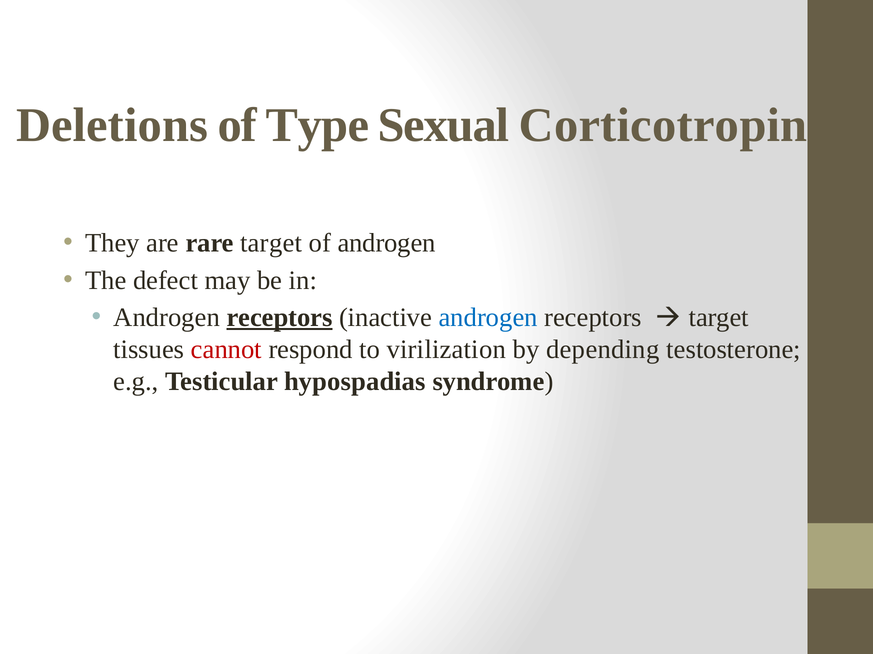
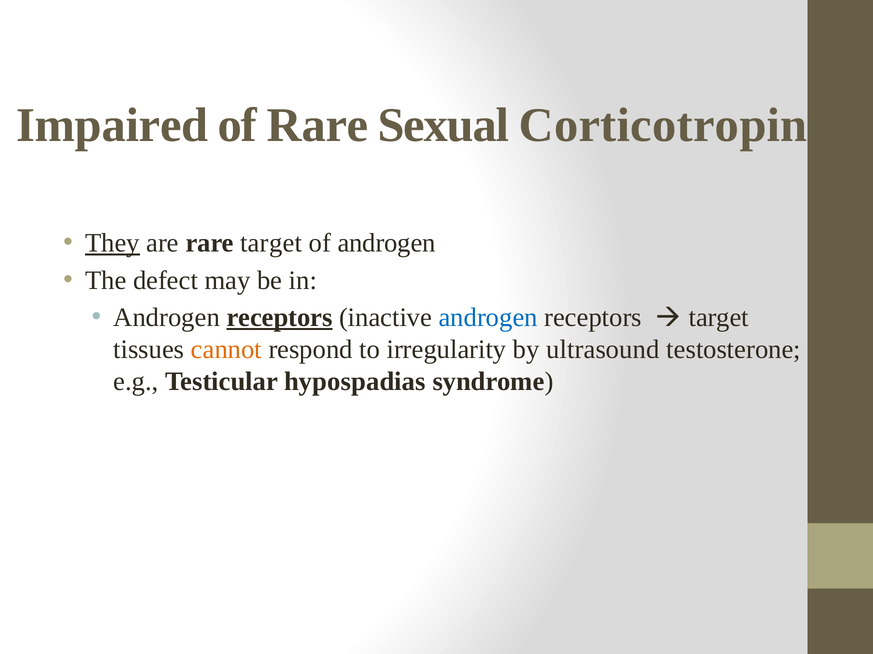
Deletions: Deletions -> Impaired (112, 125)
of Type: Type -> Rare (317, 125)
They underline: none -> present (112, 243)
cannot colour: red -> orange (226, 350)
virilization: virilization -> irregularity (446, 350)
depending: depending -> ultrasound (603, 350)
